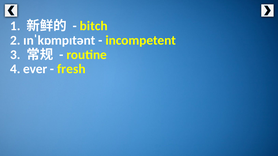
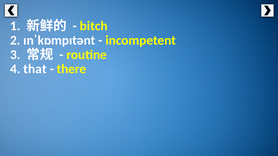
ever: ever -> that (35, 69)
fresh: fresh -> there (71, 69)
